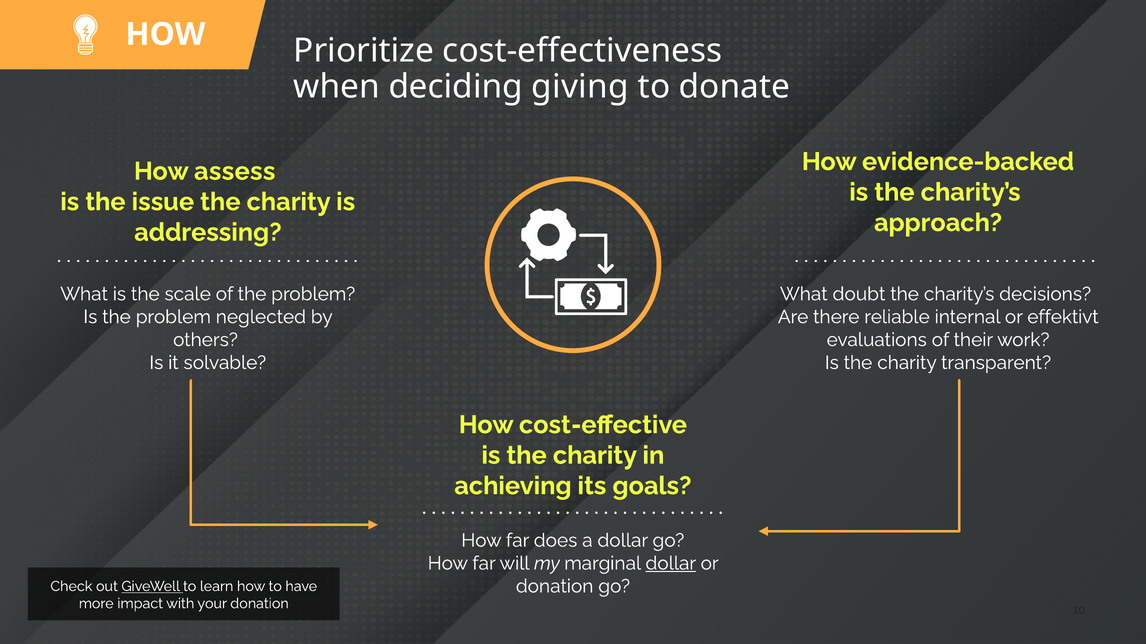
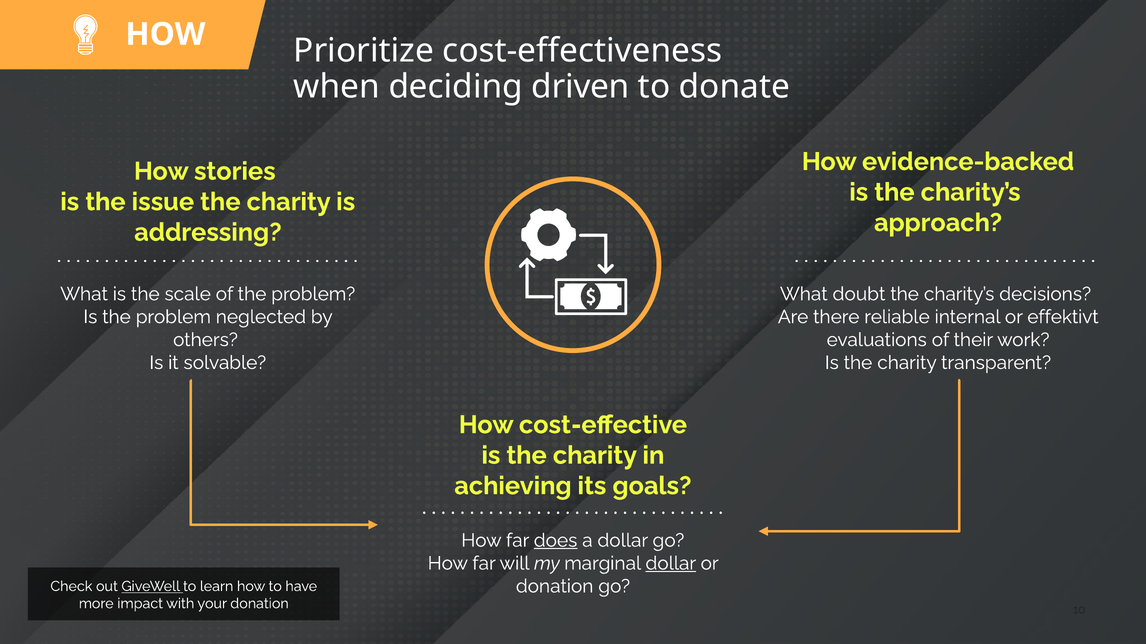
giving: giving -> driven (580, 87)
assess: assess -> stories (235, 171)
does underline: none -> present (556, 541)
